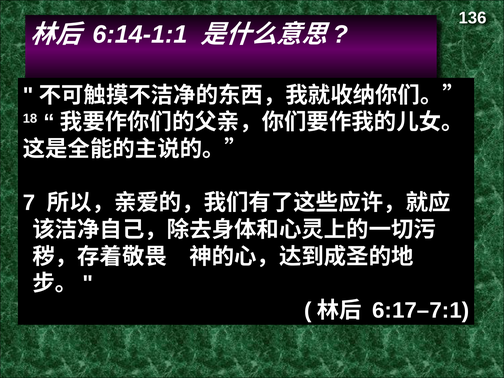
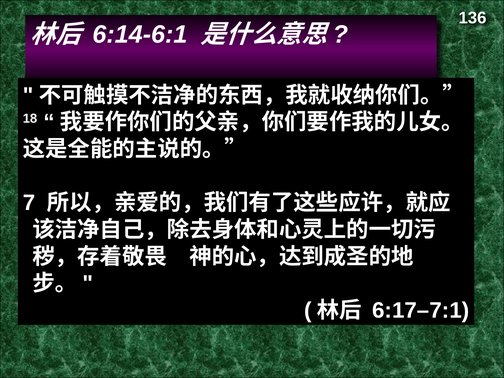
6:14-1:1: 6:14-1:1 -> 6:14-6:1 (140, 35)
